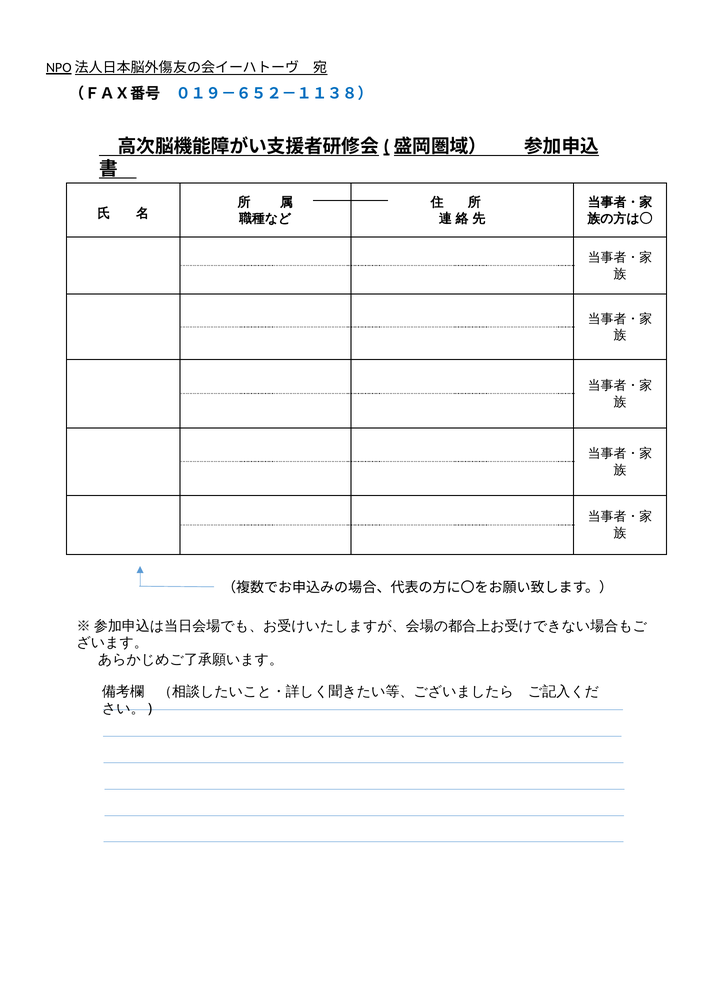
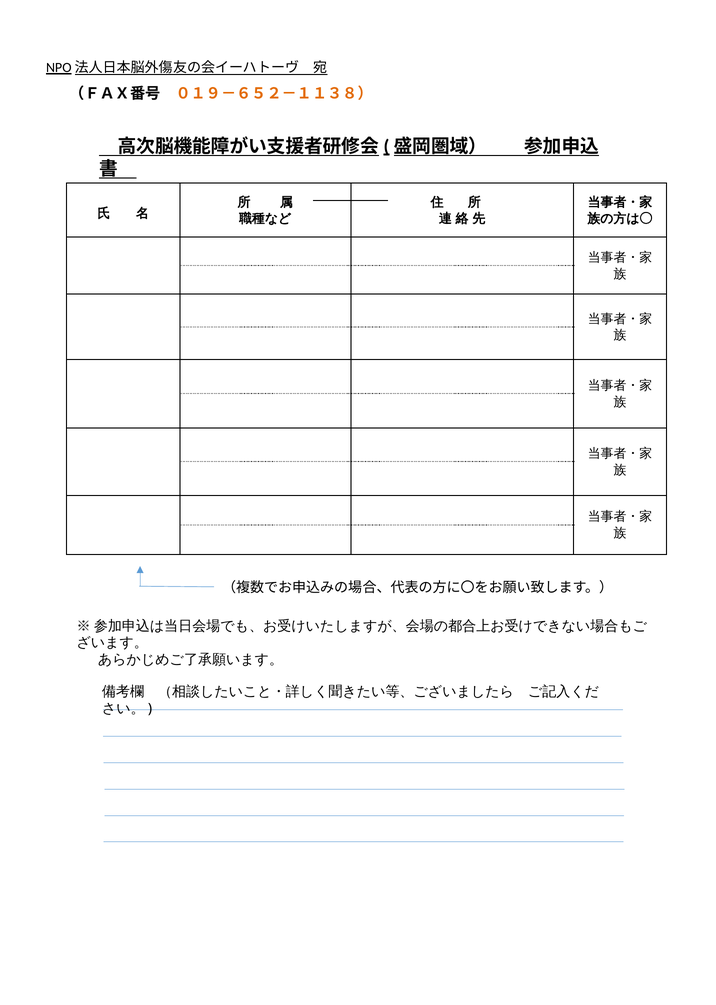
０１９－６５２－１１３８） colour: blue -> orange (274, 93)
